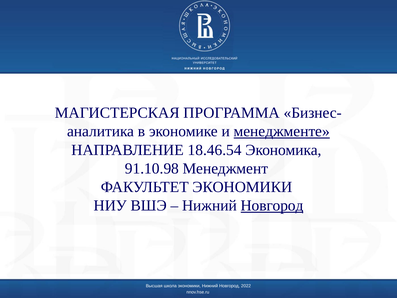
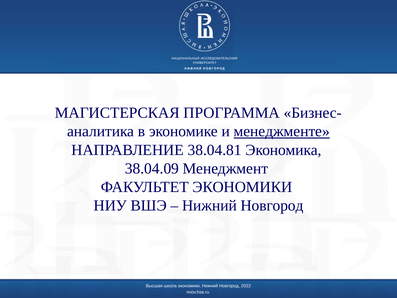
18.46.54: 18.46.54 -> 38.04.81 (215, 150)
91.10.98: 91.10.98 -> 38.04.09 (152, 168)
Новгород underline: present -> none (272, 205)
